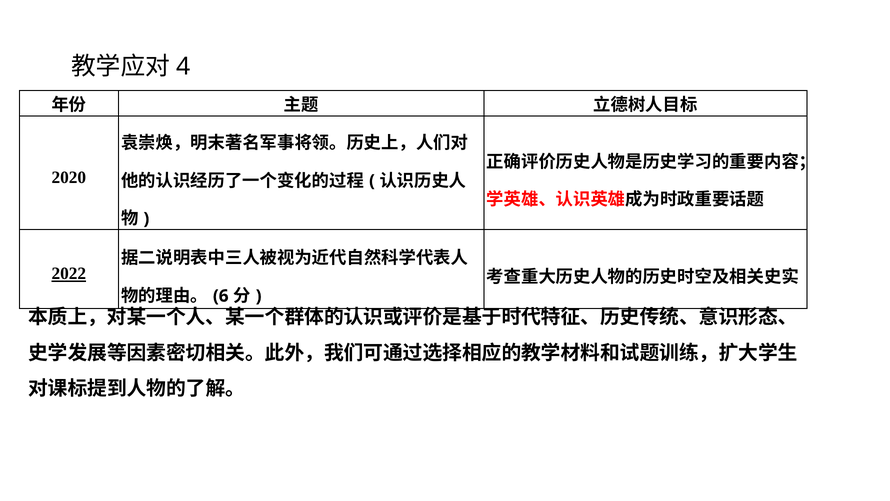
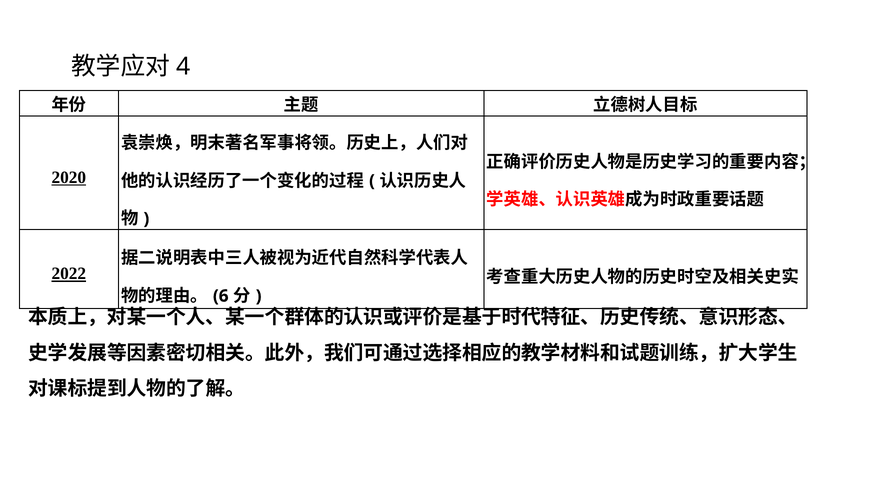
2020 underline: none -> present (69, 177)
